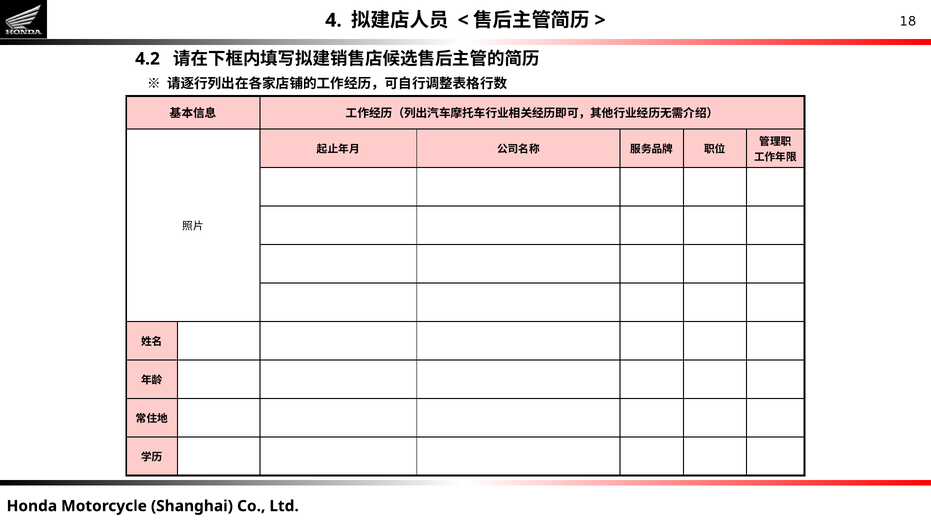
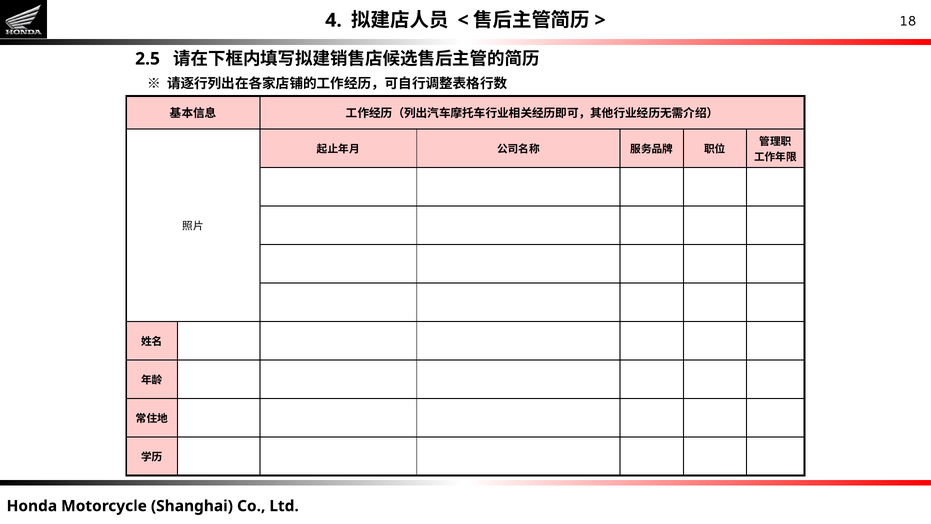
4.2: 4.2 -> 2.5 (148, 59)
